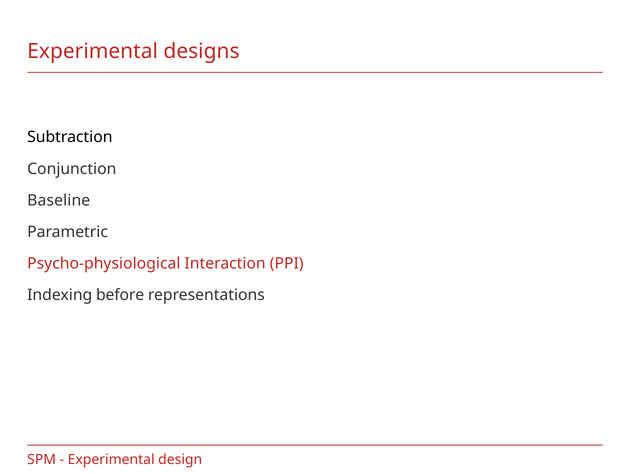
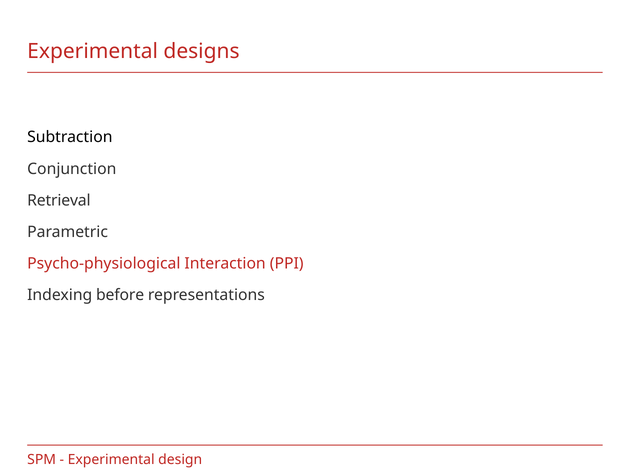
Baseline: Baseline -> Retrieval (59, 200)
